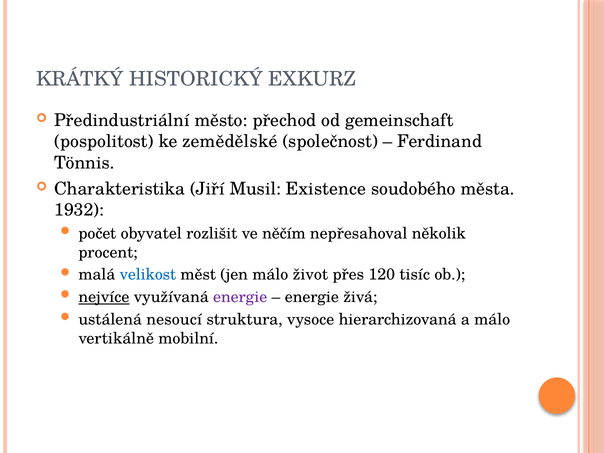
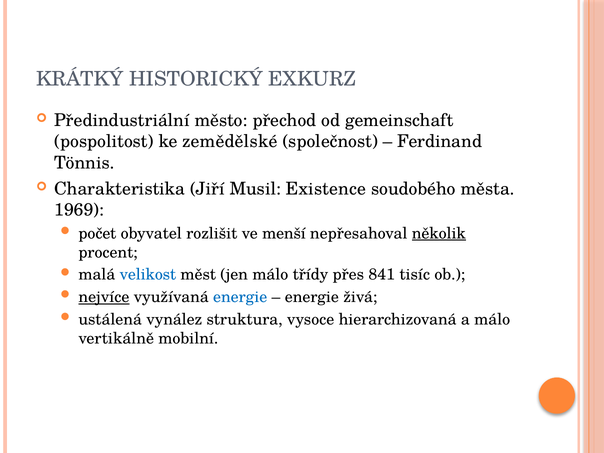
1932: 1932 -> 1969 (79, 210)
něčím: něčím -> menší (284, 233)
několik underline: none -> present (439, 233)
život: život -> třídy (310, 275)
120: 120 -> 841 (382, 275)
energie colour: purple -> blue (240, 297)
nesoucí: nesoucí -> vynález (174, 319)
